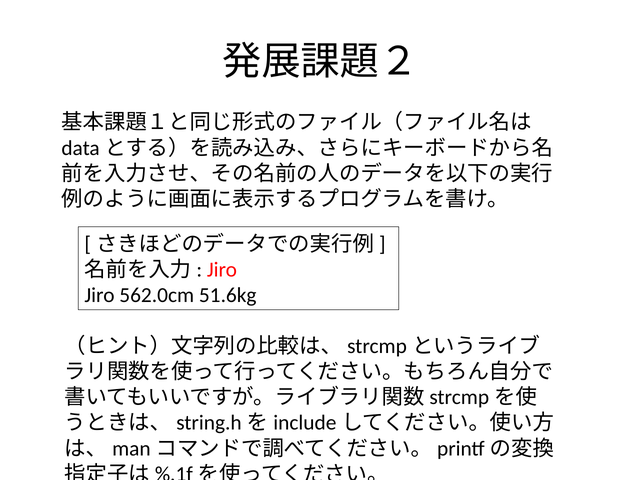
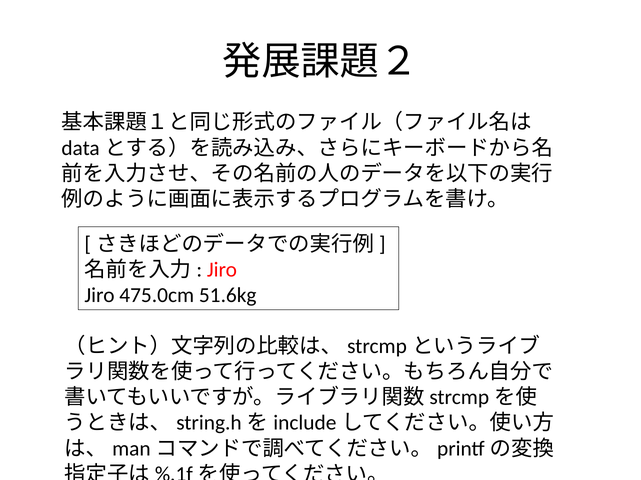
562.0cm: 562.0cm -> 475.0cm (157, 296)
